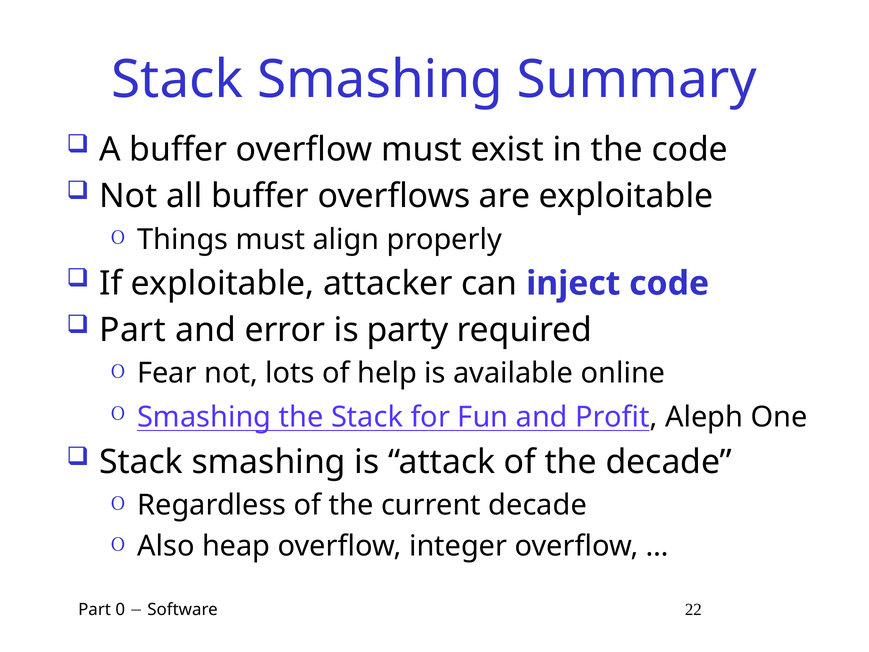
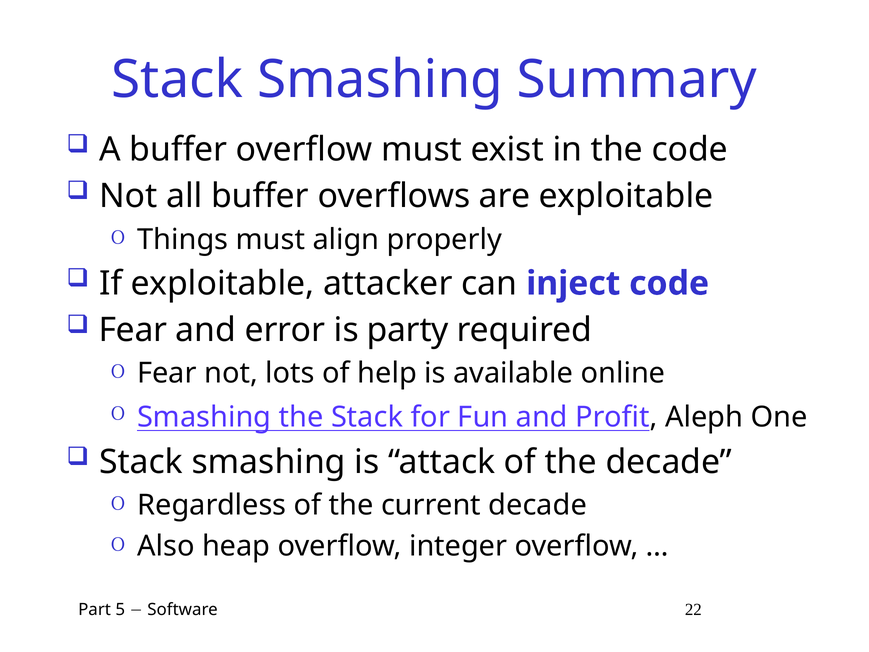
Part: Part -> Fear (133, 330)
0: 0 -> 5 (120, 609)
